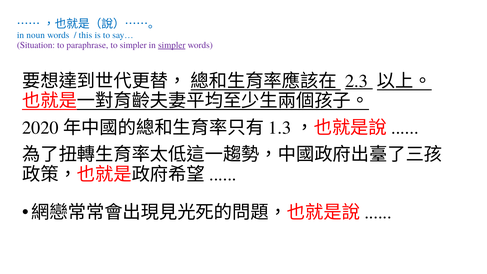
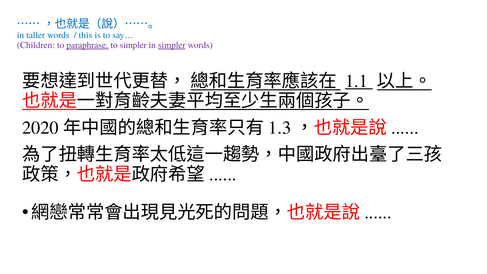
noun: noun -> taller (36, 35)
Situation: Situation -> Children (36, 45)
paraphrase underline: none -> present (87, 45)
2.3: 2.3 -> 1.1 (357, 81)
